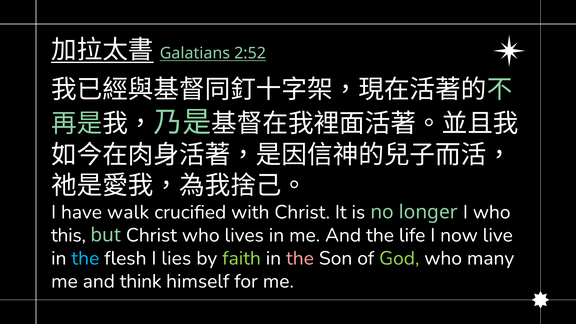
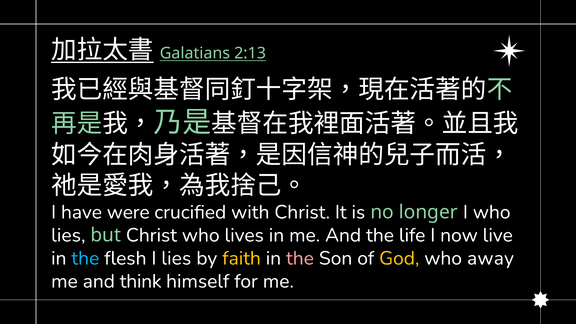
2:52: 2:52 -> 2:13 (250, 53)
walk: walk -> were (128, 212)
this: this -> lies (68, 235)
faith colour: light green -> yellow (242, 258)
God colour: light green -> yellow (399, 258)
many: many -> away (490, 258)
